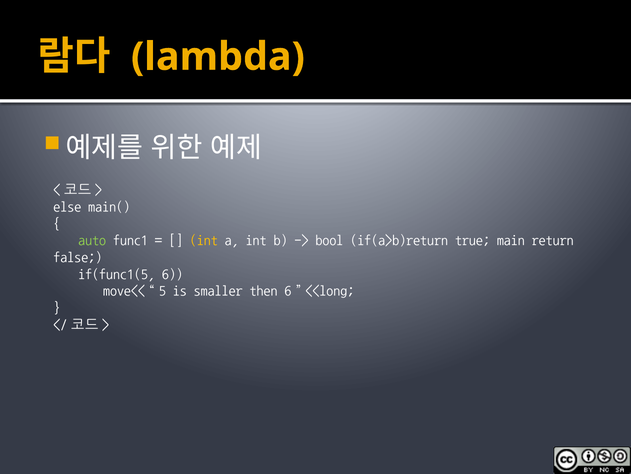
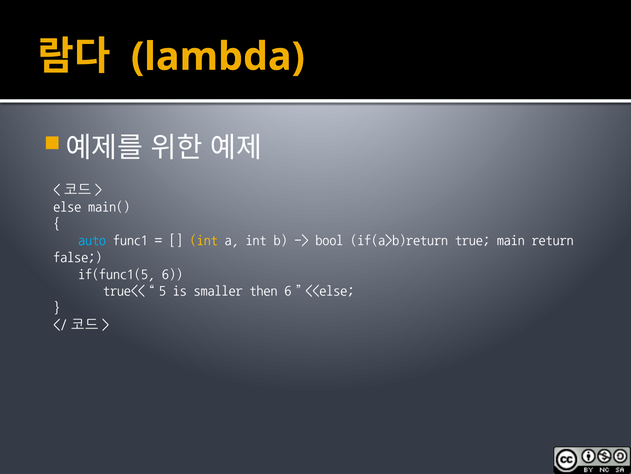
auto colour: light green -> light blue (92, 240)
move<<“5: move<<“5 -> true<<“5 (134, 290)
6”<<long: 6”<<long -> 6”<<else (319, 290)
